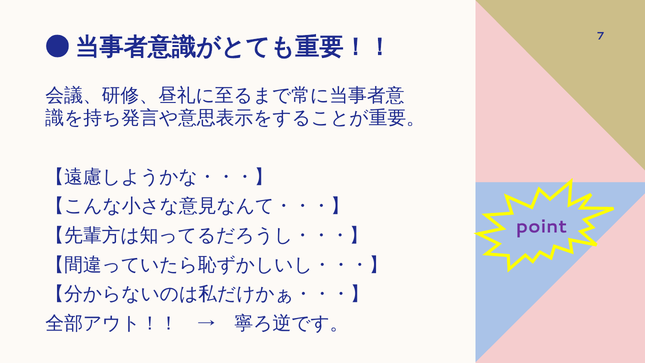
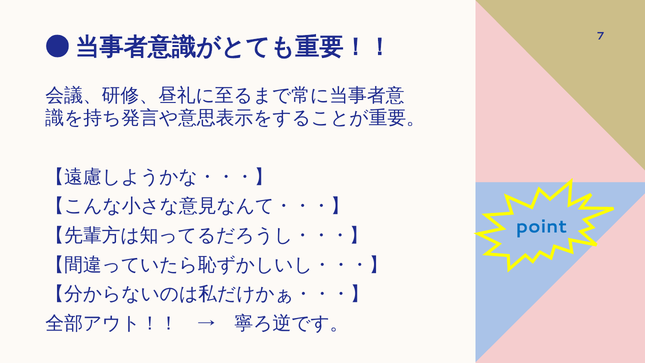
point colour: purple -> blue (541, 226)
